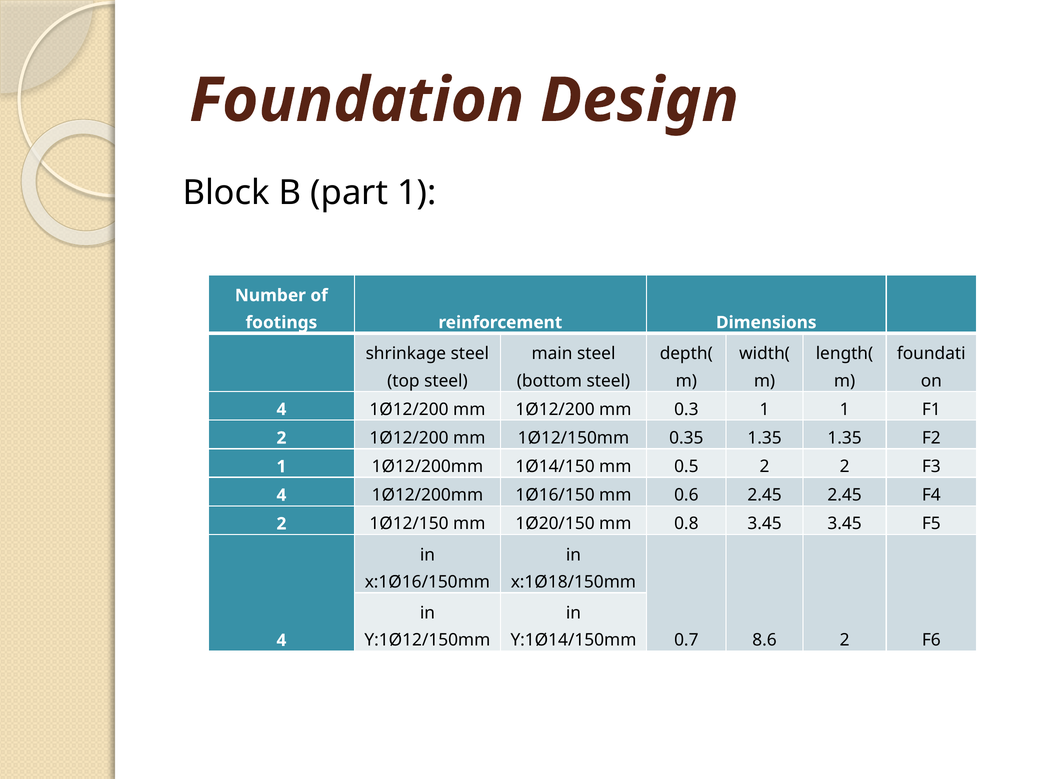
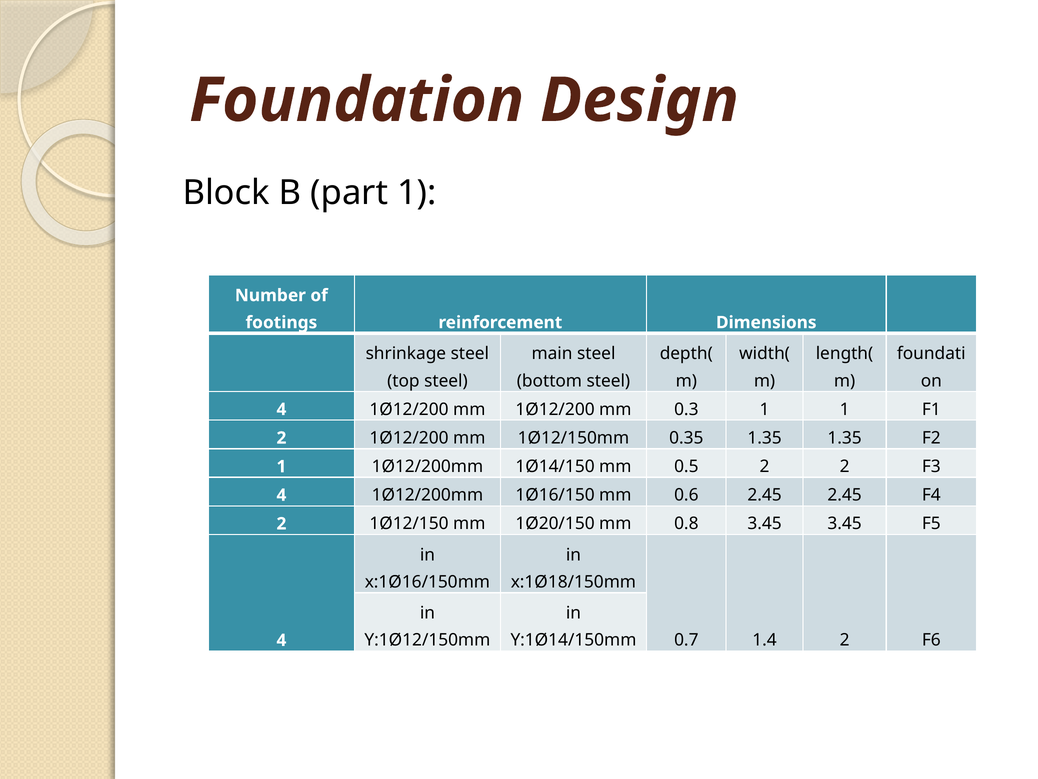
8.6: 8.6 -> 1.4 (765, 640)
